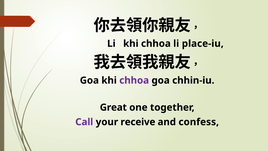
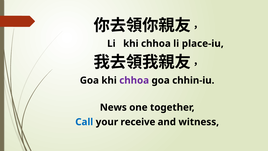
Great: Great -> News (113, 107)
Call colour: purple -> blue (84, 122)
confess: confess -> witness (199, 122)
